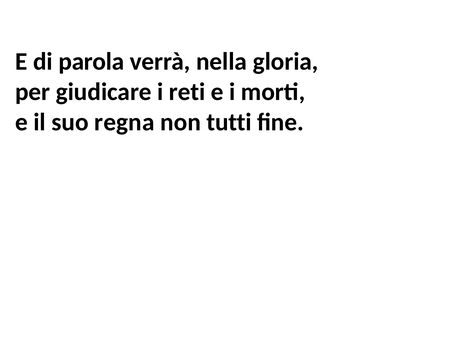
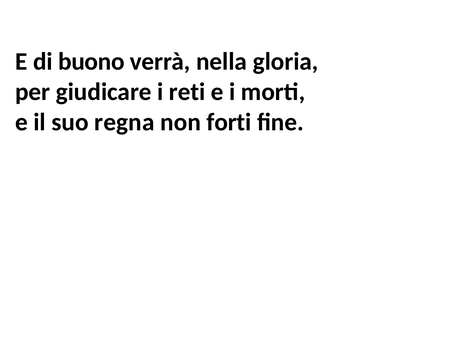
parola: parola -> buono (91, 62)
tutti: tutti -> forti (229, 122)
